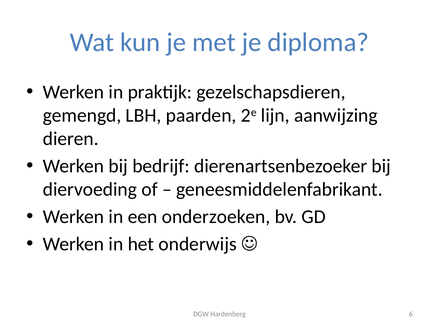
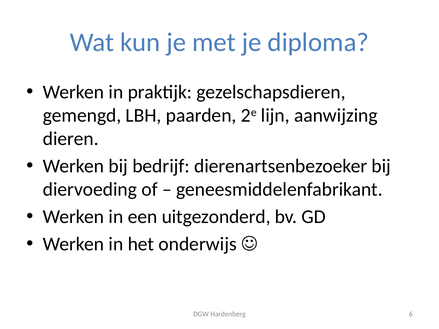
onderzoeken: onderzoeken -> uitgezonderd (216, 217)
